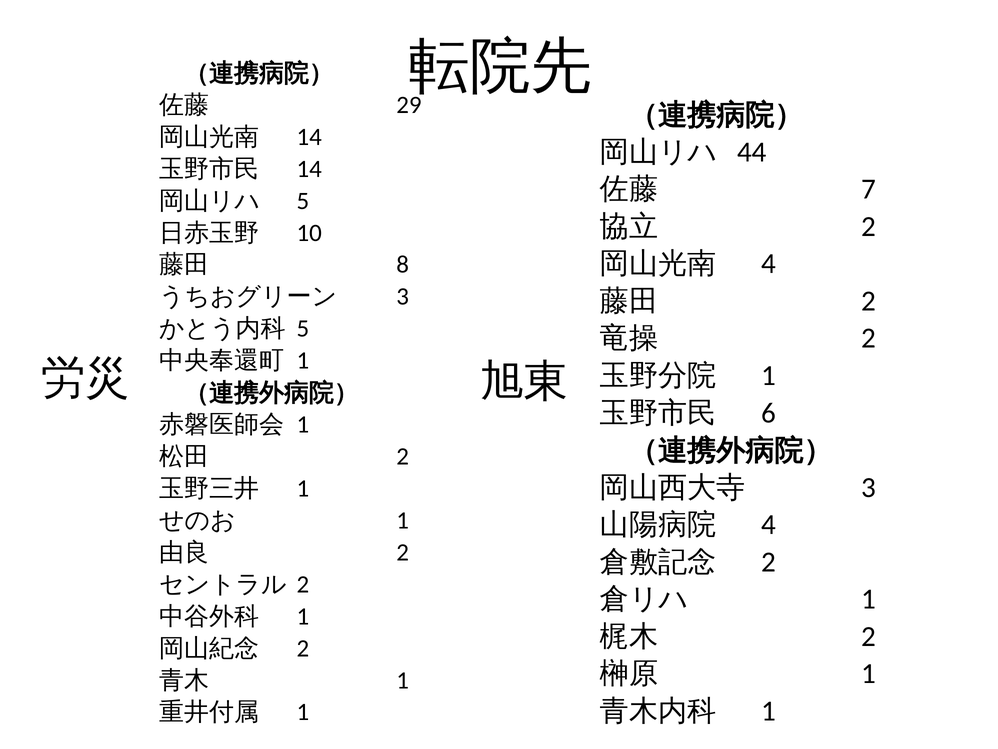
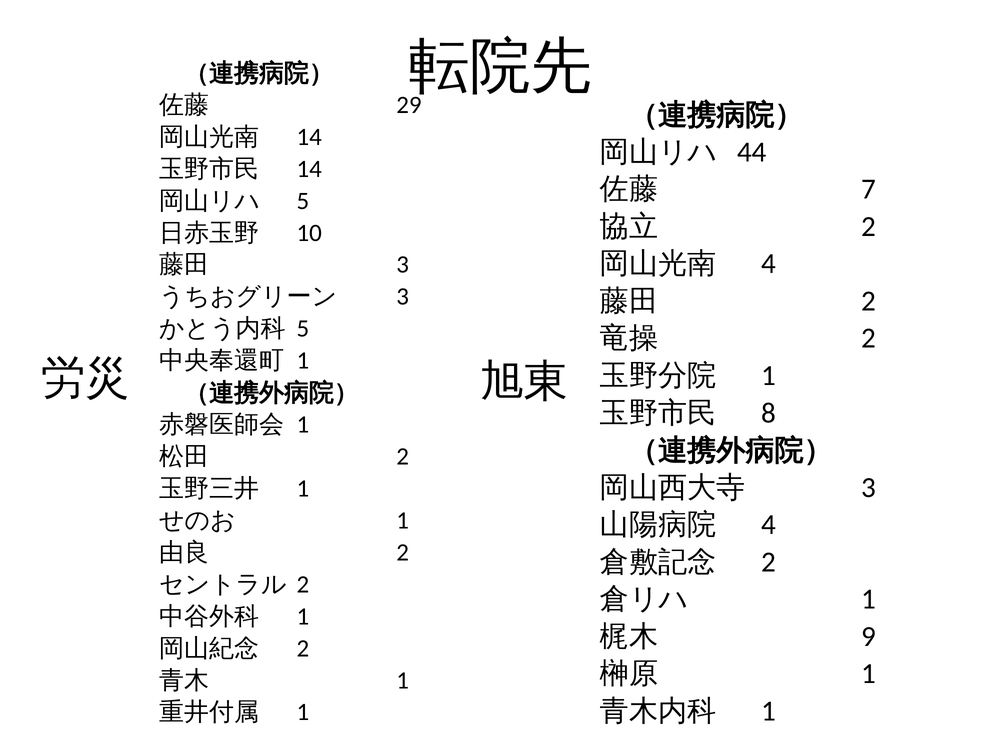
8: 8 -> 3 (403, 265)
6: 6 -> 8 (769, 413)
2: 2 -> 9 (869, 636)
